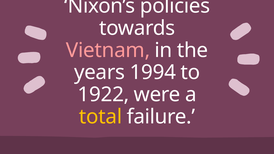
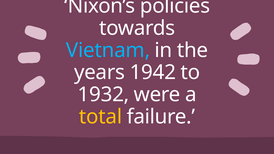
Vietnam colour: pink -> light blue (108, 50)
1994: 1994 -> 1942 (153, 72)
1922: 1922 -> 1932 (103, 95)
